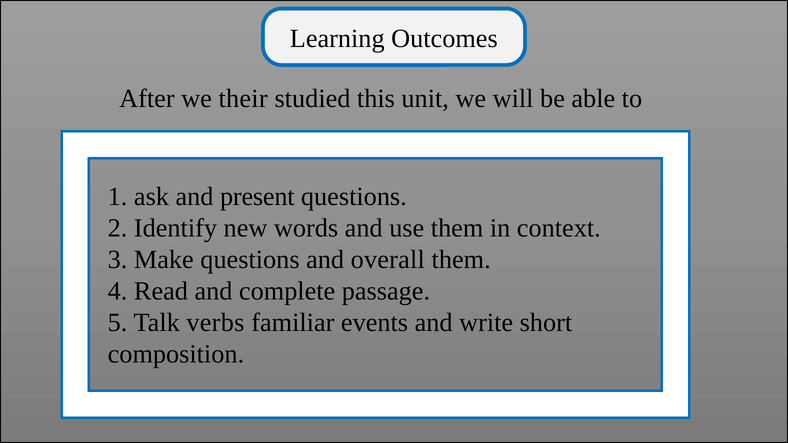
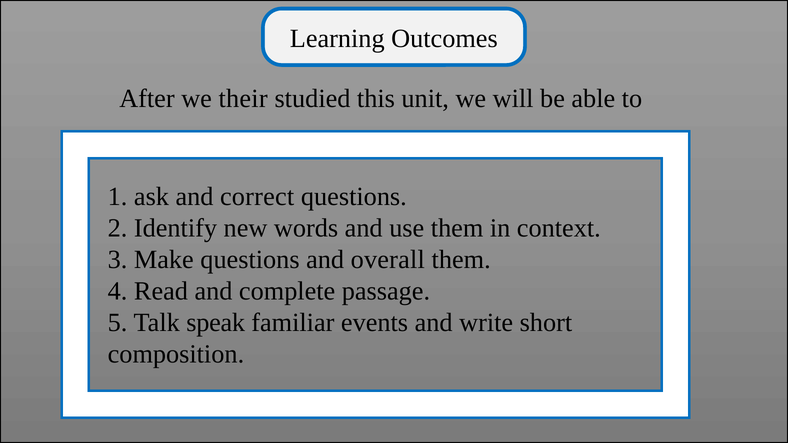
present: present -> correct (257, 197)
verbs: verbs -> speak (216, 323)
